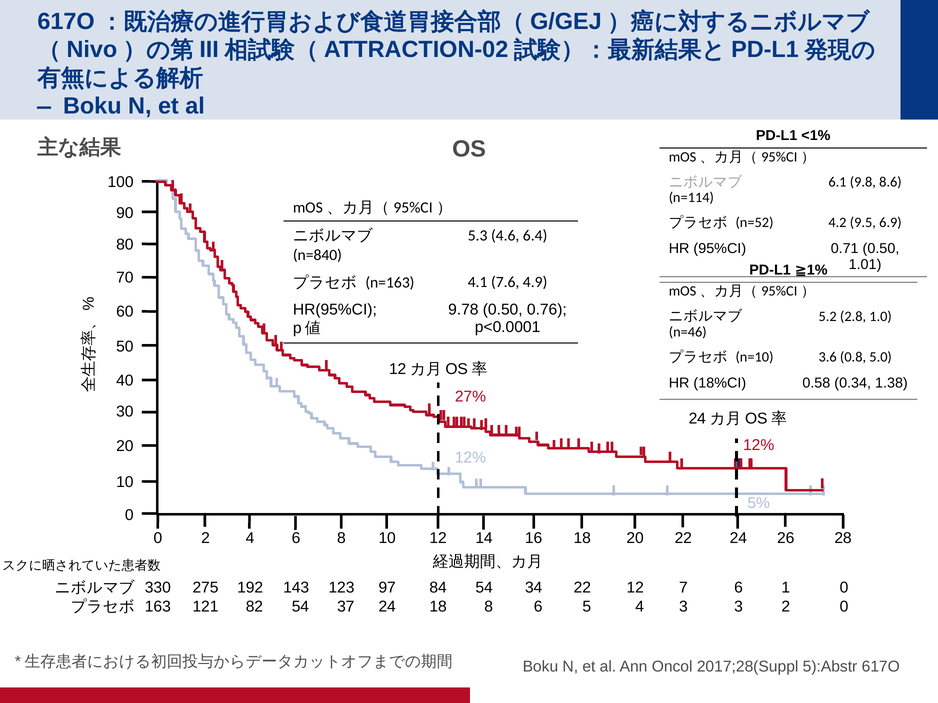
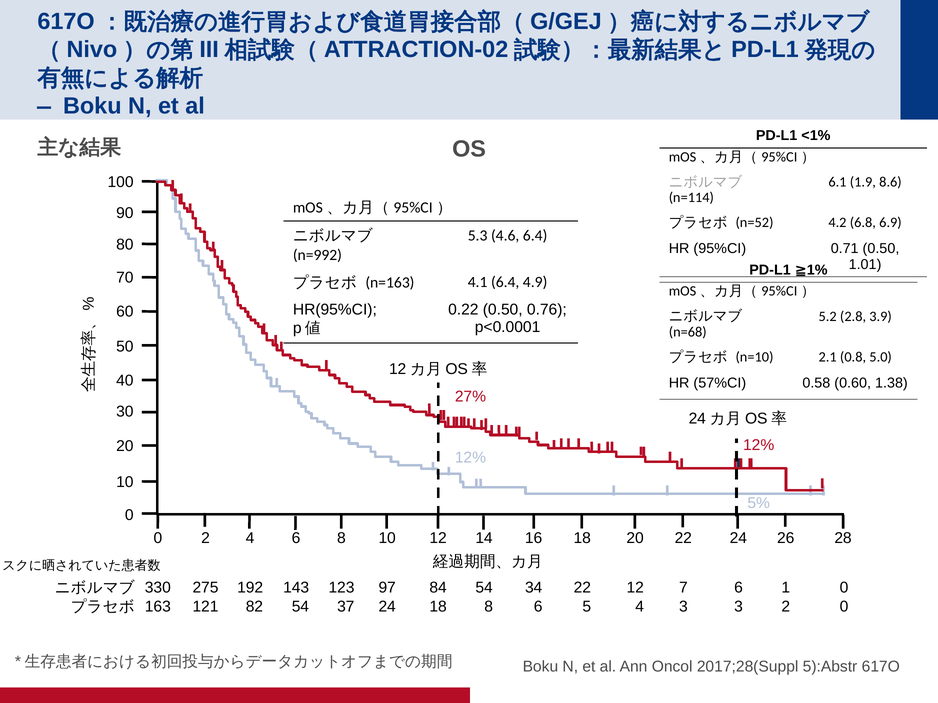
9.8: 9.8 -> 1.9 (863, 182)
9.5: 9.5 -> 6.8 (863, 223)
n=840: n=840 -> n=992 (317, 255)
4.1 7.6: 7.6 -> 6.4 (505, 282)
9.78: 9.78 -> 0.22 (463, 310)
1.0: 1.0 -> 3.9 (881, 317)
n=46: n=46 -> n=68 (688, 332)
3.6: 3.6 -> 2.1 (828, 357)
18%CI: 18%CI -> 57%CI (720, 383)
0.34: 0.34 -> 0.60 (853, 383)
